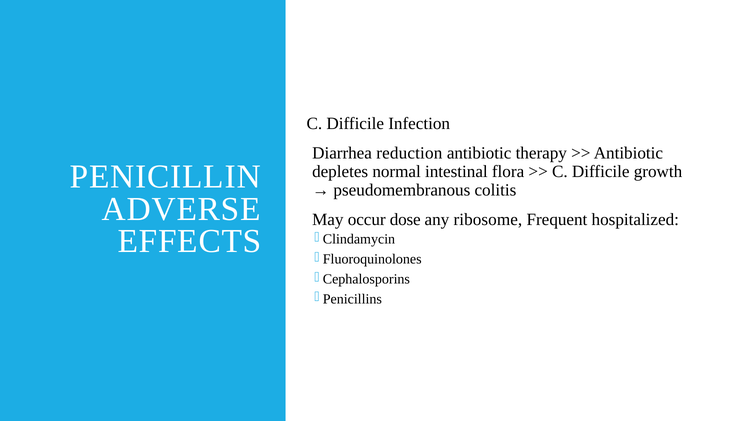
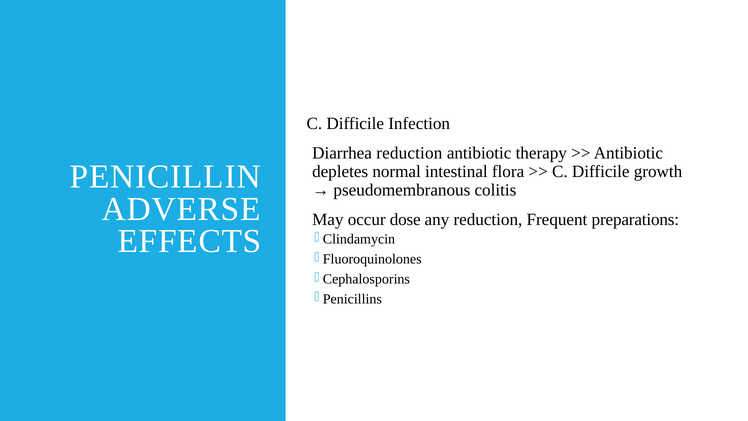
any ribosome: ribosome -> reduction (488, 219)
hospitalized: hospitalized -> preparations (635, 219)
